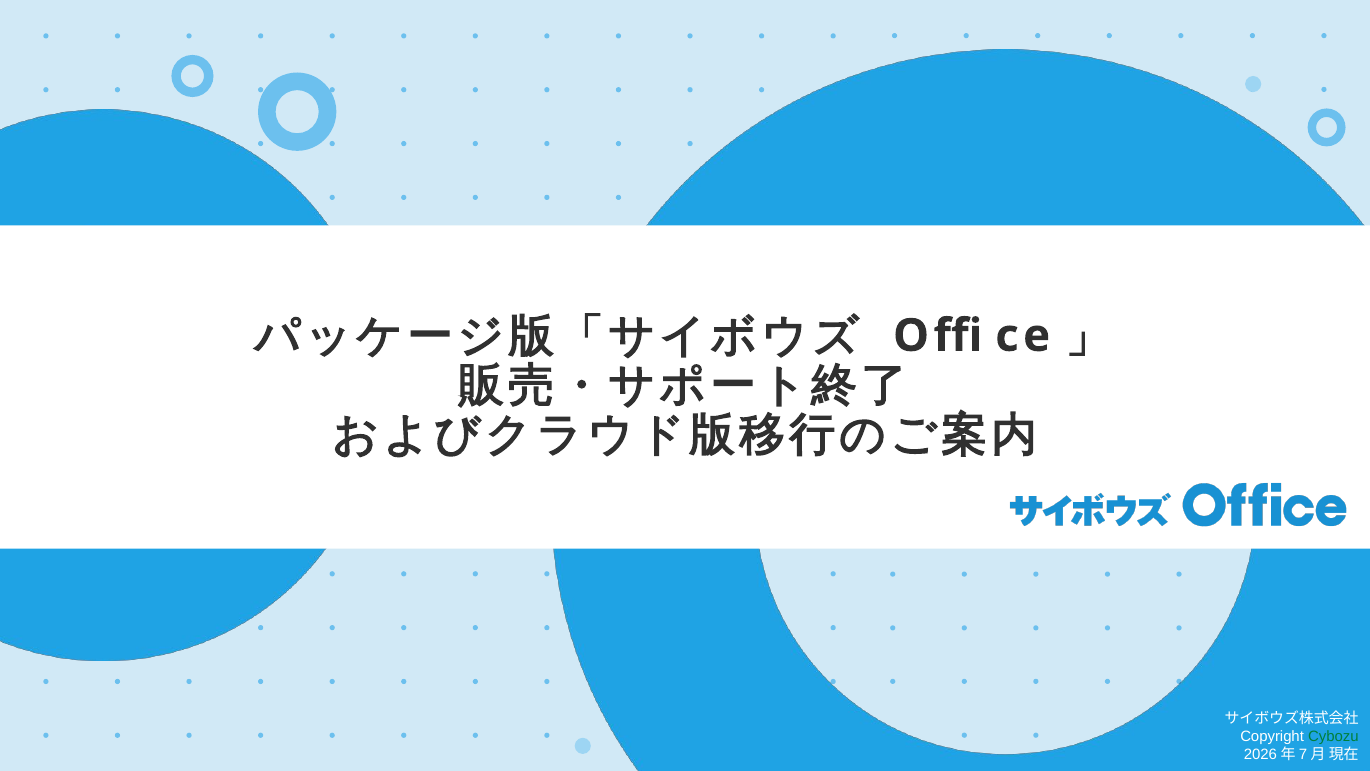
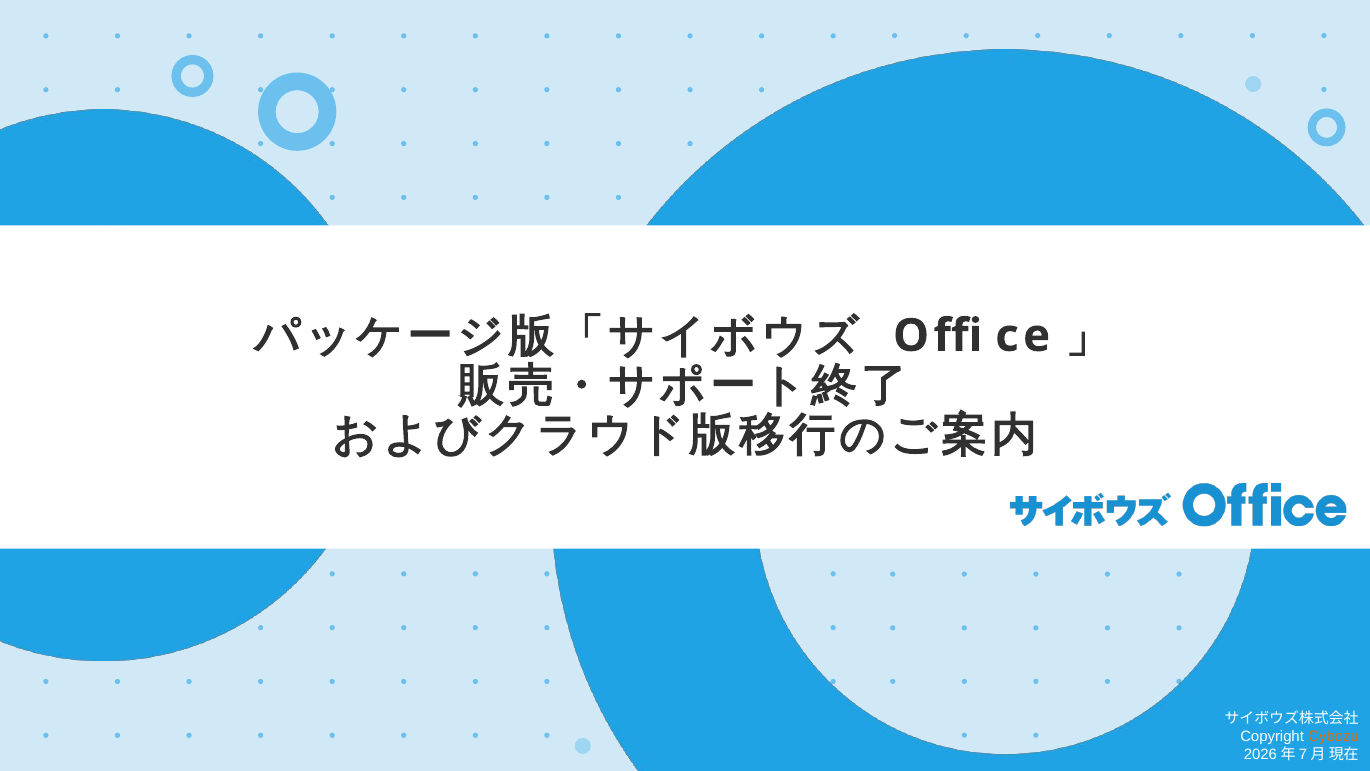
Cybozu colour: green -> orange (1333, 736)
